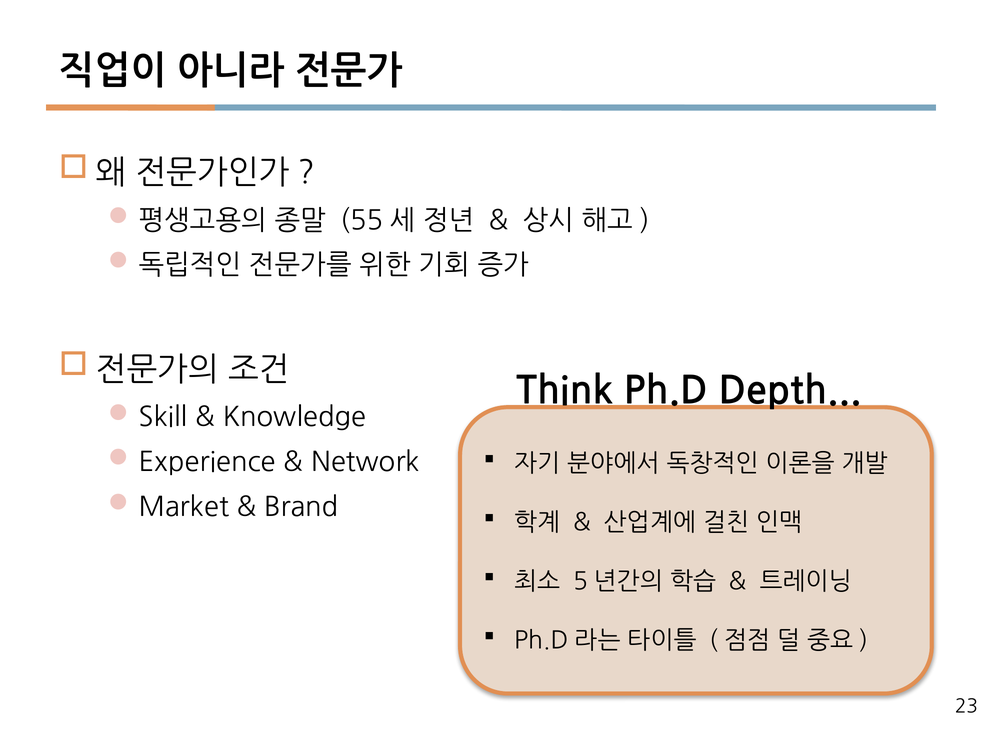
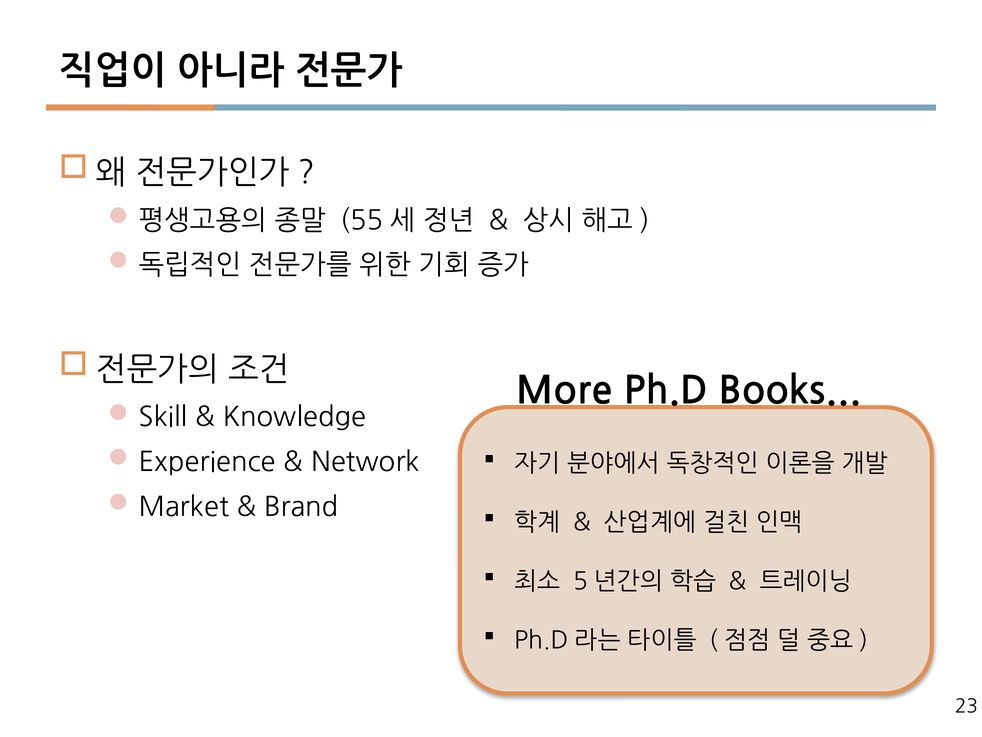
Think: Think -> More (564, 391)
Depth: Depth -> Books (790, 391)
